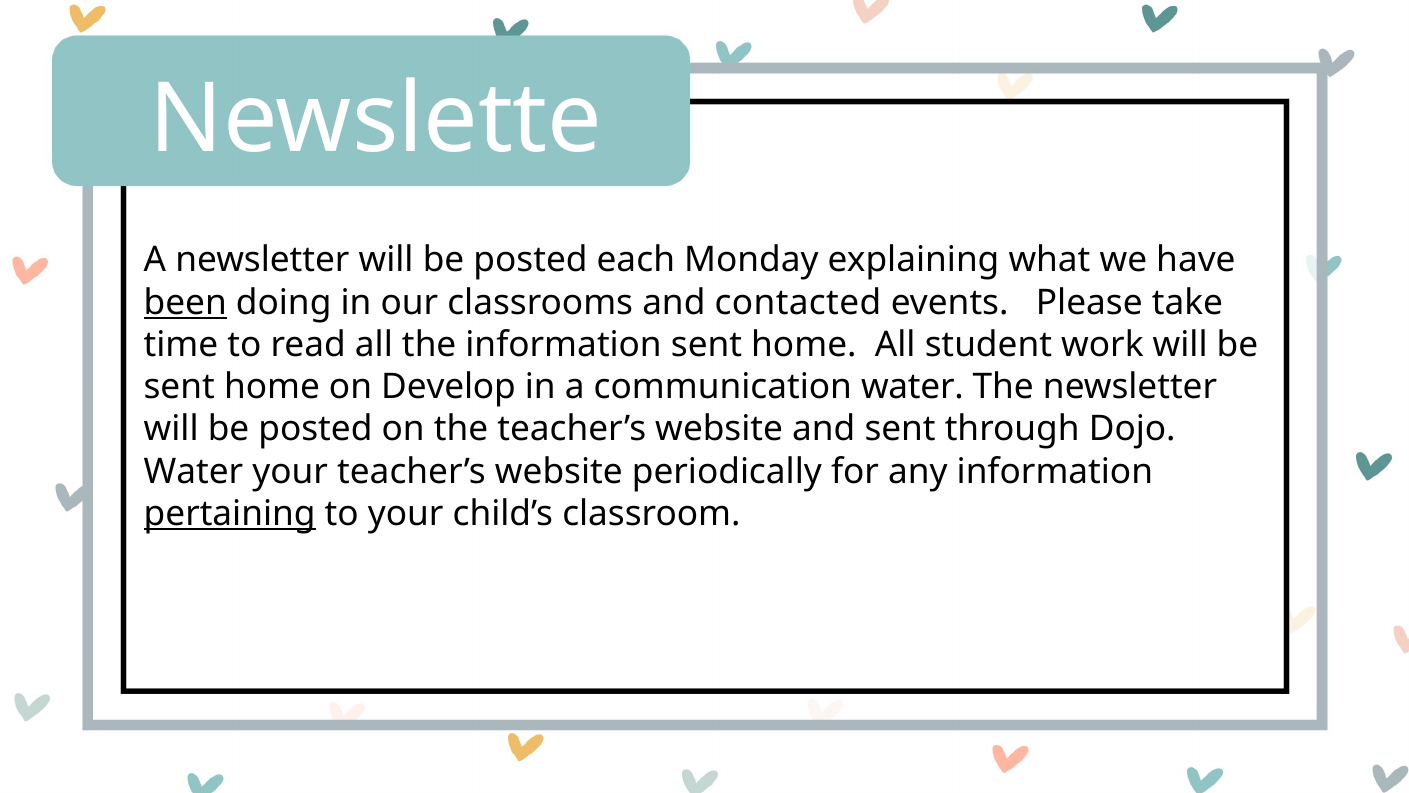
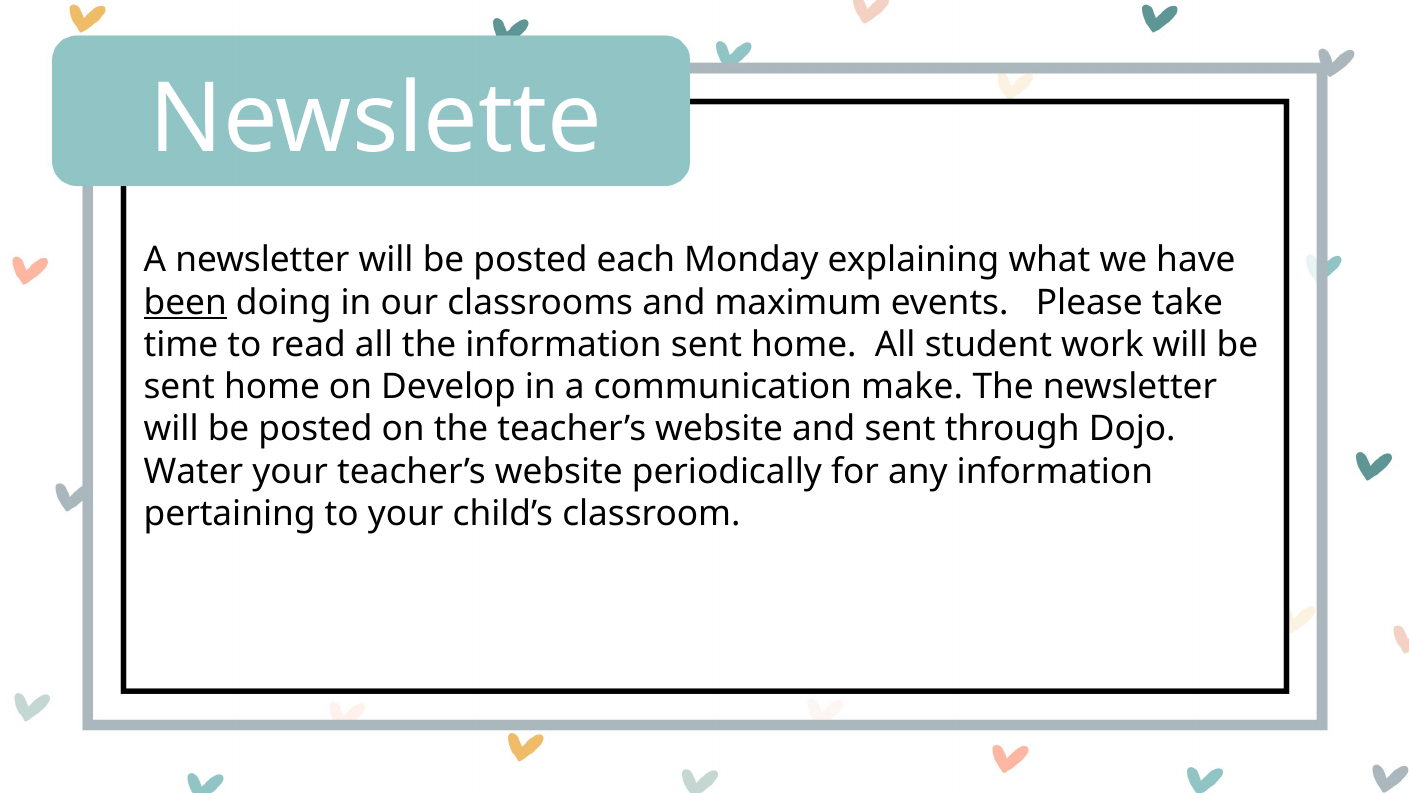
contacted: contacted -> maximum (798, 302)
communication water: water -> make (912, 387)
pertaining underline: present -> none (230, 514)
